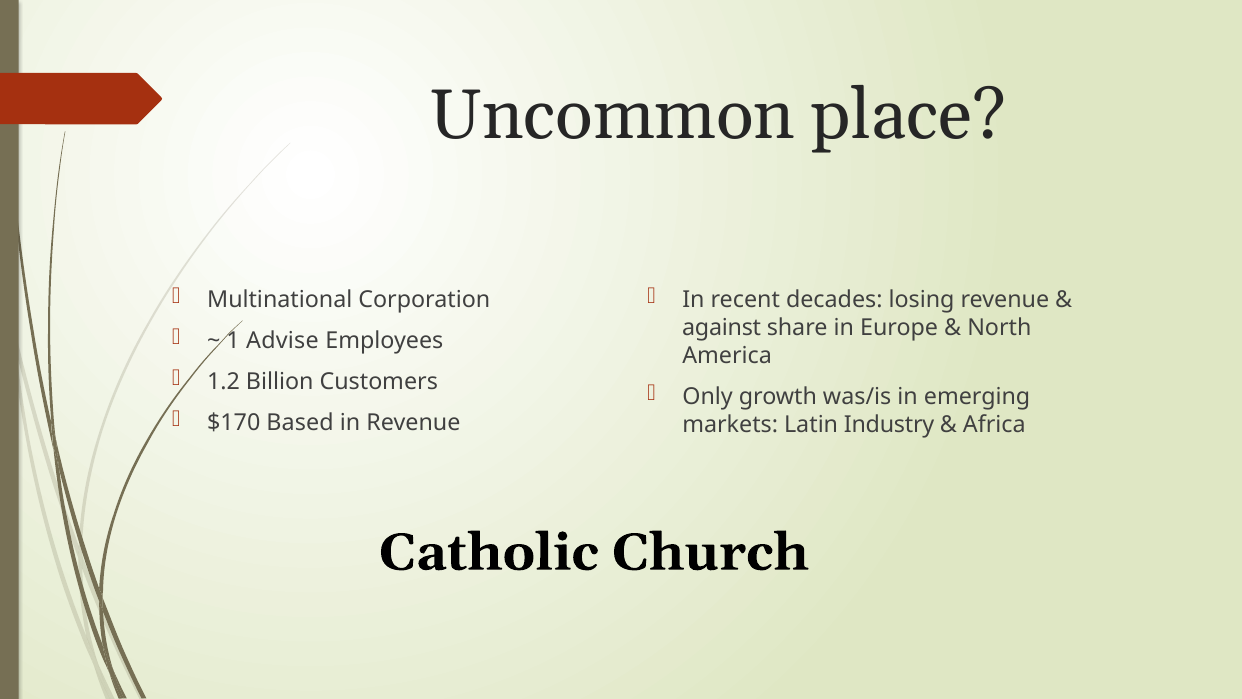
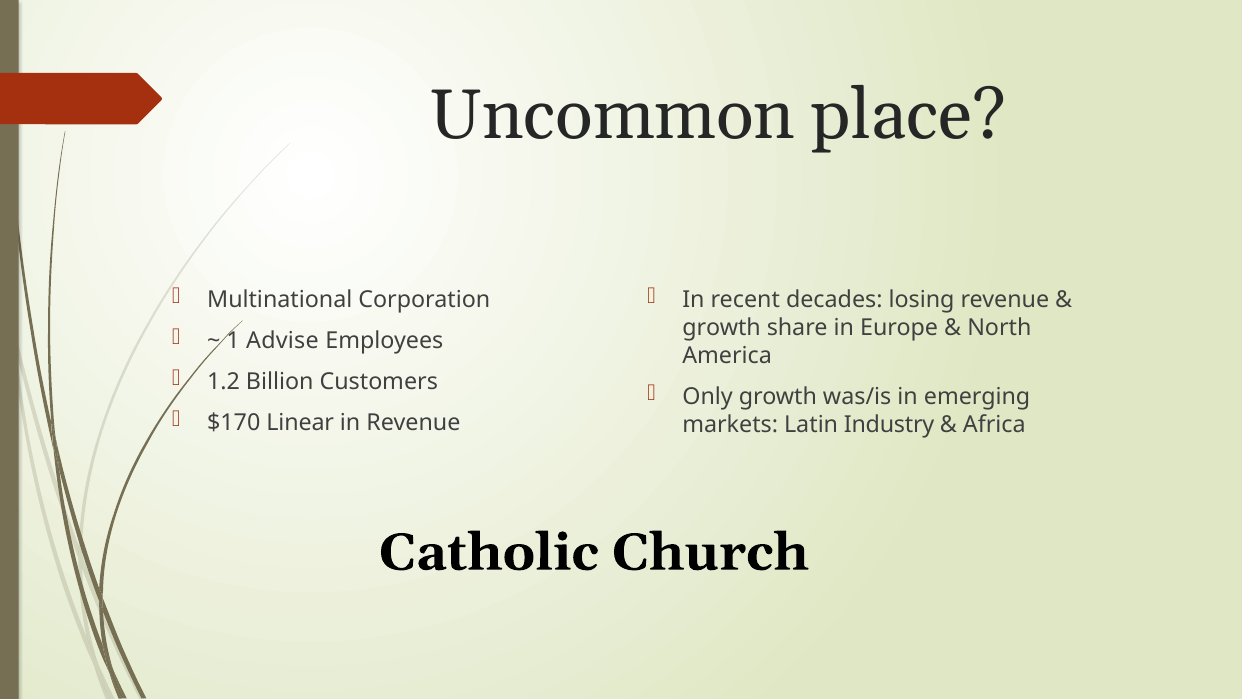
against: against -> growth (722, 328)
Based: Based -> Linear (300, 422)
